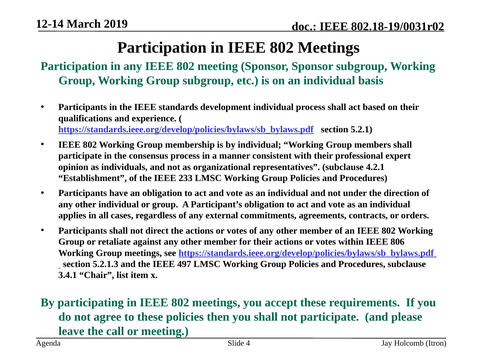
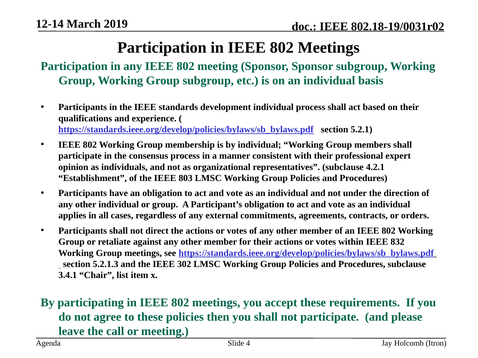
233: 233 -> 803 (186, 178)
806: 806 -> 832 (398, 242)
497: 497 -> 302 (184, 264)
